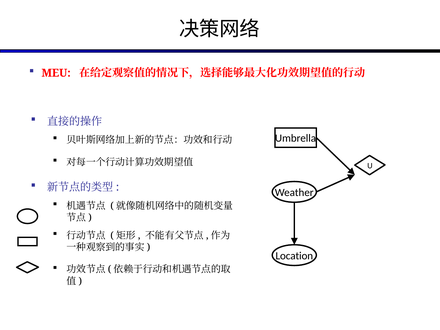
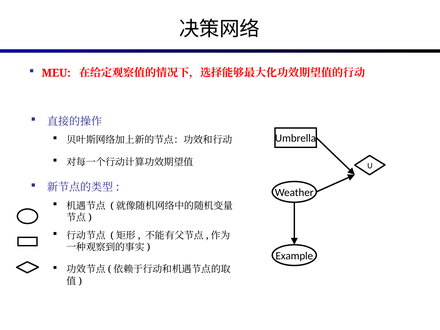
Location: Location -> Example (294, 256)
